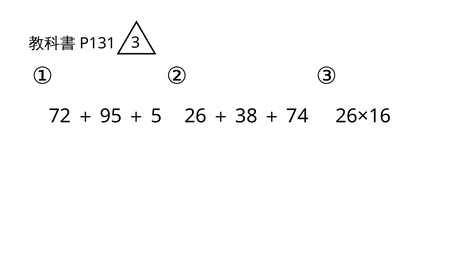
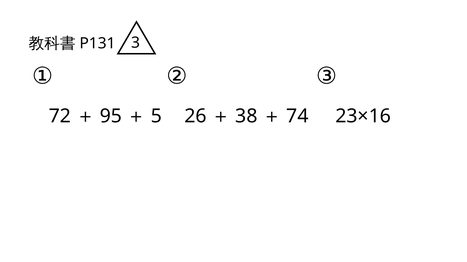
26×16: 26×16 -> 23×16 (363, 116)
